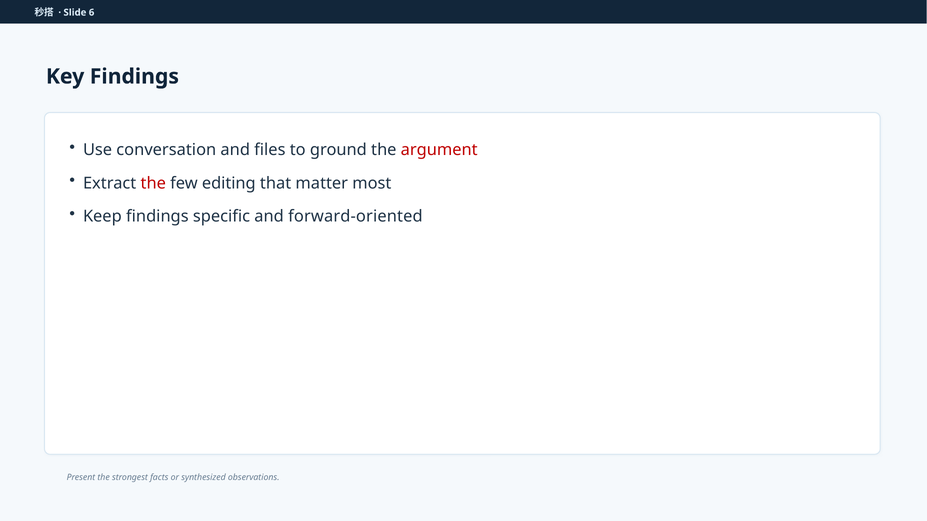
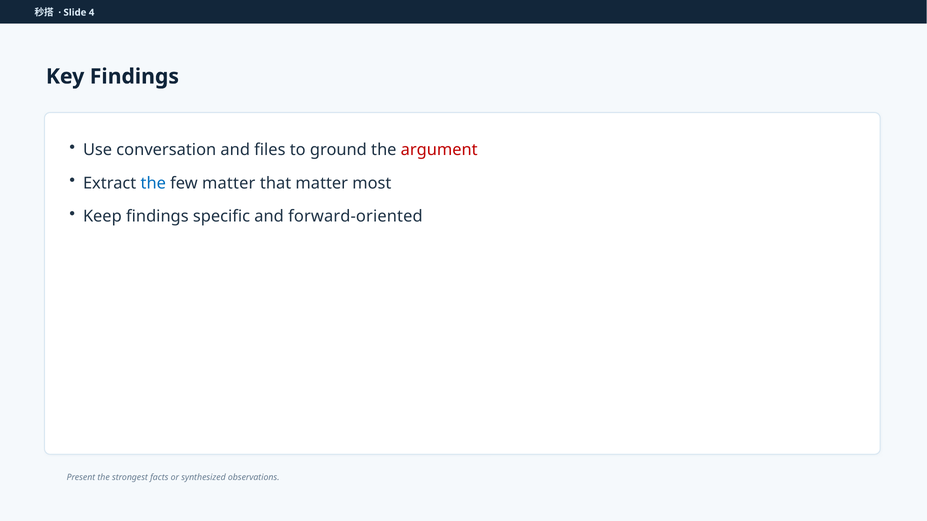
6: 6 -> 4 (92, 12)
the colour: red -> blue (153, 183)
few editing: editing -> matter (229, 183)
